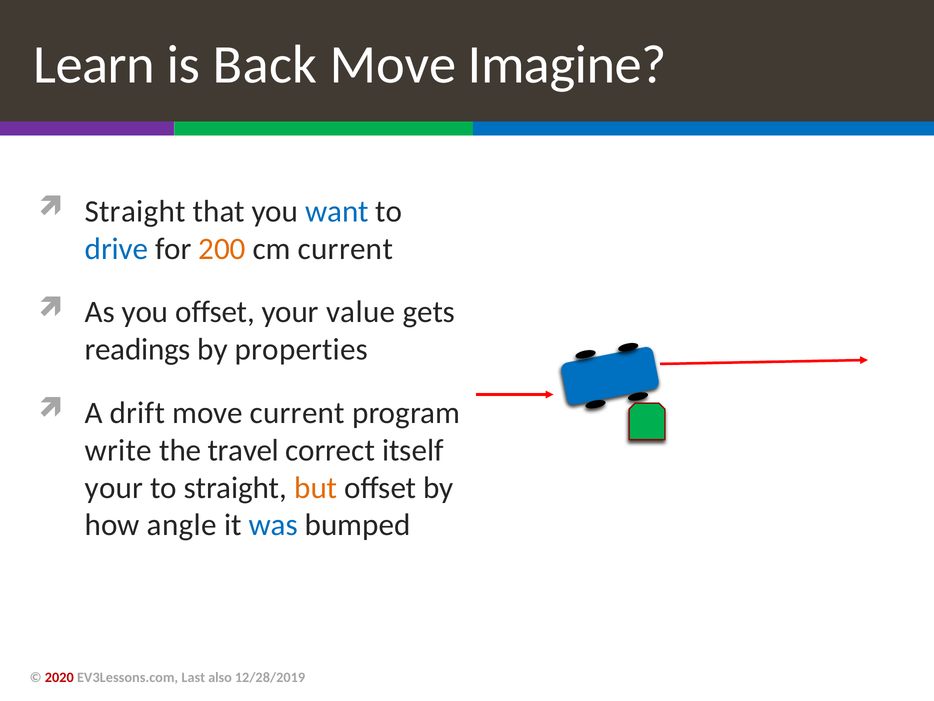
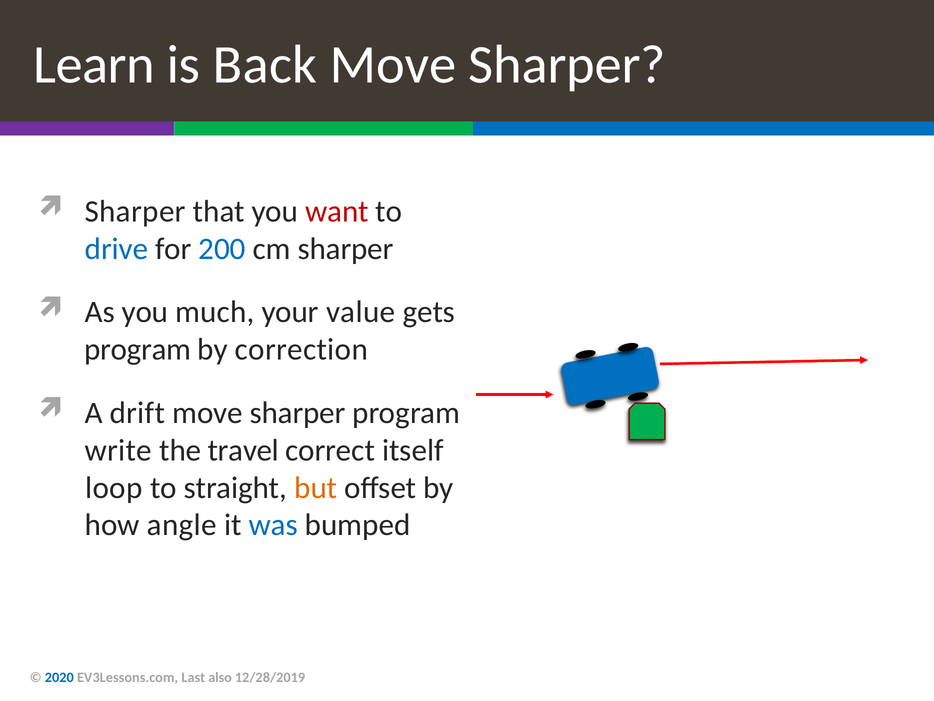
Imagine: Imagine -> Sharper (567, 64)
Straight: Straight -> Sharper (135, 211)
want colour: blue -> red (337, 211)
200 colour: orange -> blue (222, 249)
cm current: current -> sharper (346, 249)
you offset: offset -> much (215, 312)
readings: readings -> program (138, 349)
properties: properties -> correction (301, 349)
current: current -> sharper (298, 413)
your: your -> loop (114, 487)
2020 colour: red -> blue (59, 677)
